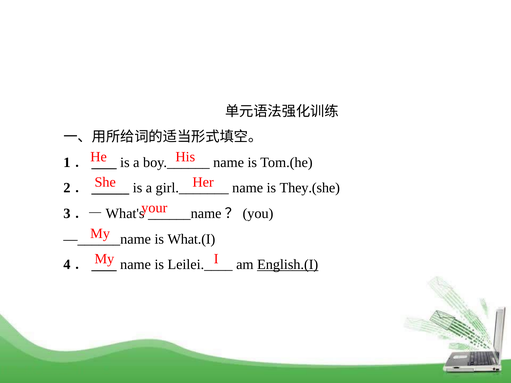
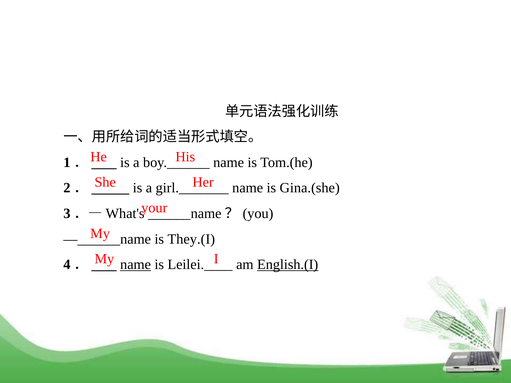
They.(she: They.(she -> Gina.(she (310, 188)
What.(I: What.(I -> They.(I (191, 239)
name underline: none -> present (136, 265)
